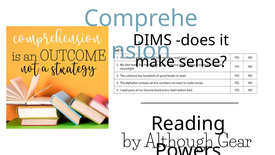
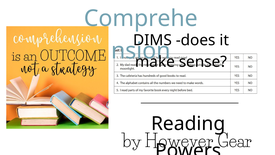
Although: Although -> However (179, 141)
